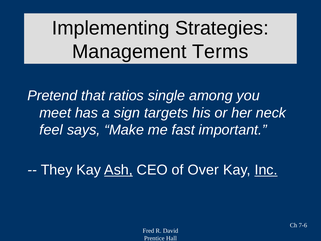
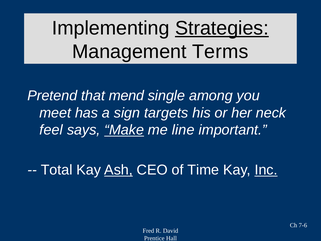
Strategies underline: none -> present (222, 28)
ratios: ratios -> mend (126, 96)
Make underline: none -> present (124, 130)
fast: fast -> line (183, 130)
They: They -> Total (57, 170)
Over: Over -> Time (203, 170)
